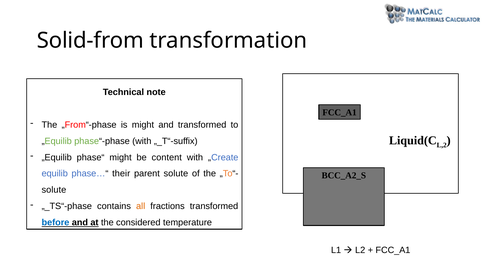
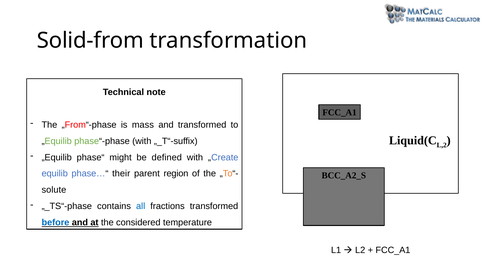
is might: might -> mass (143, 125)
content: content -> defined (167, 157)
parent solute: solute -> region (176, 174)
all colour: orange -> blue (141, 207)
